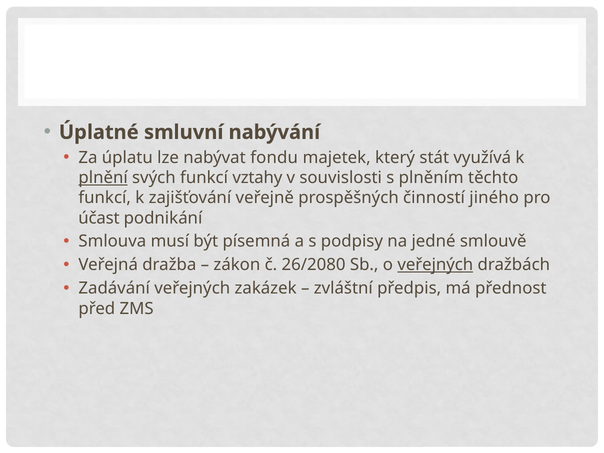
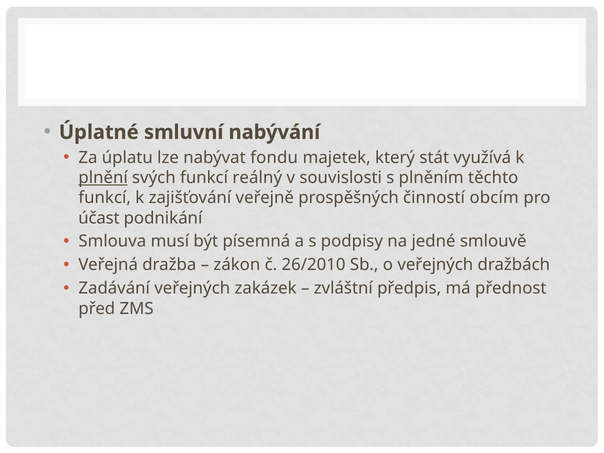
vztahy: vztahy -> reálný (257, 178)
jiného: jiného -> obcím (494, 198)
26/2080: 26/2080 -> 26/2010 (314, 265)
veřejných underline: present -> none (435, 265)
